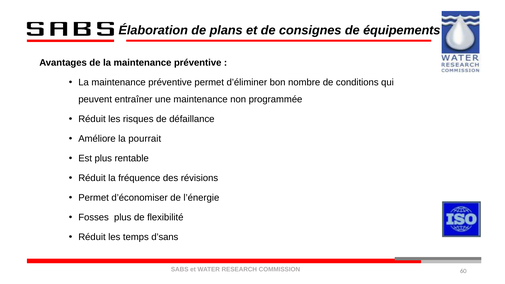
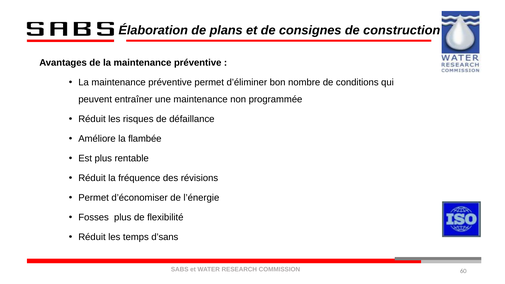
équipements: équipements -> construction (402, 30)
pourrait: pourrait -> flambée (145, 139)
